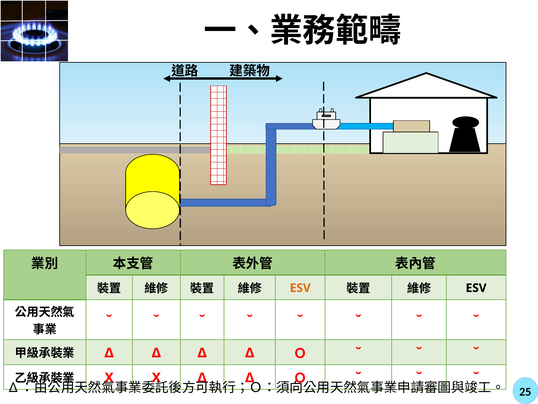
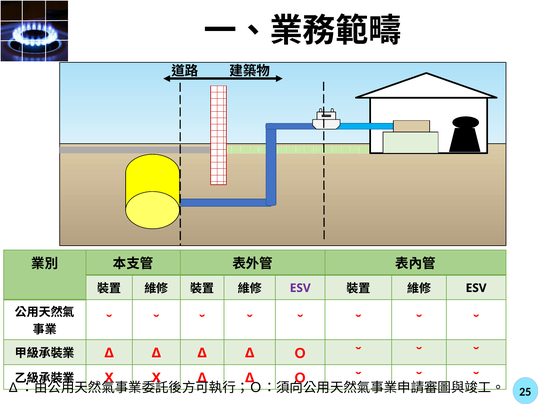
ESV colour: orange -> purple (300, 288)
